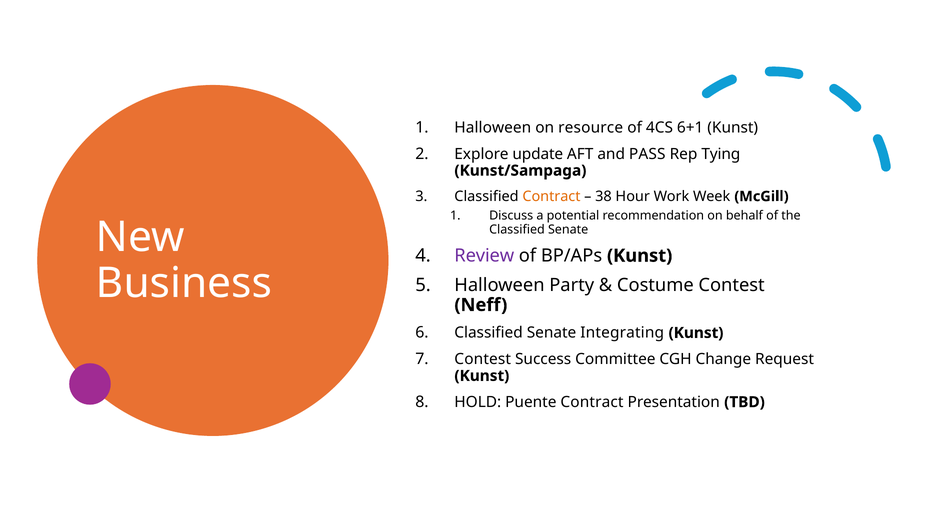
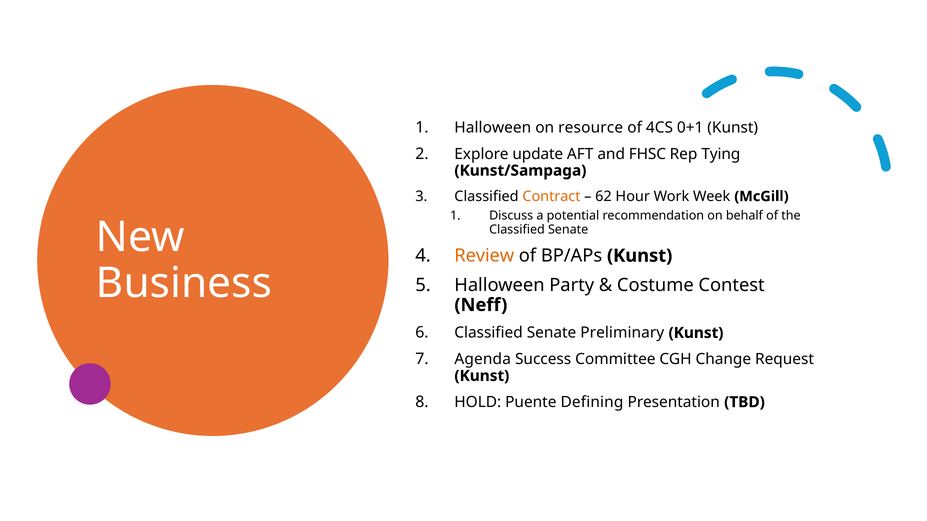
6+1: 6+1 -> 0+1 (690, 128)
PASS: PASS -> FHSC (647, 154)
38: 38 -> 62 (603, 197)
Review colour: purple -> orange (484, 256)
Integrating: Integrating -> Preliminary (622, 333)
Contest: Contest -> Agenda (483, 359)
Puente Contract: Contract -> Defining (592, 402)
